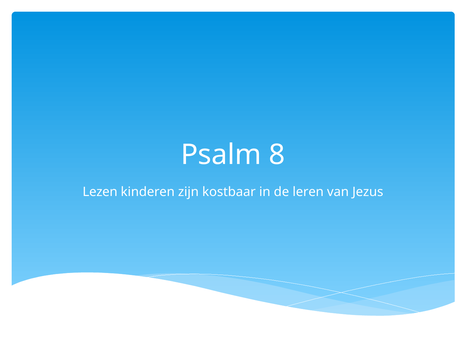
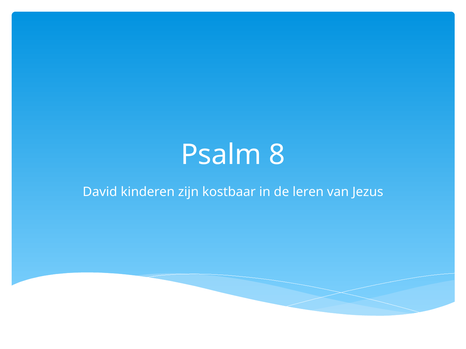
Lezen: Lezen -> David (100, 192)
